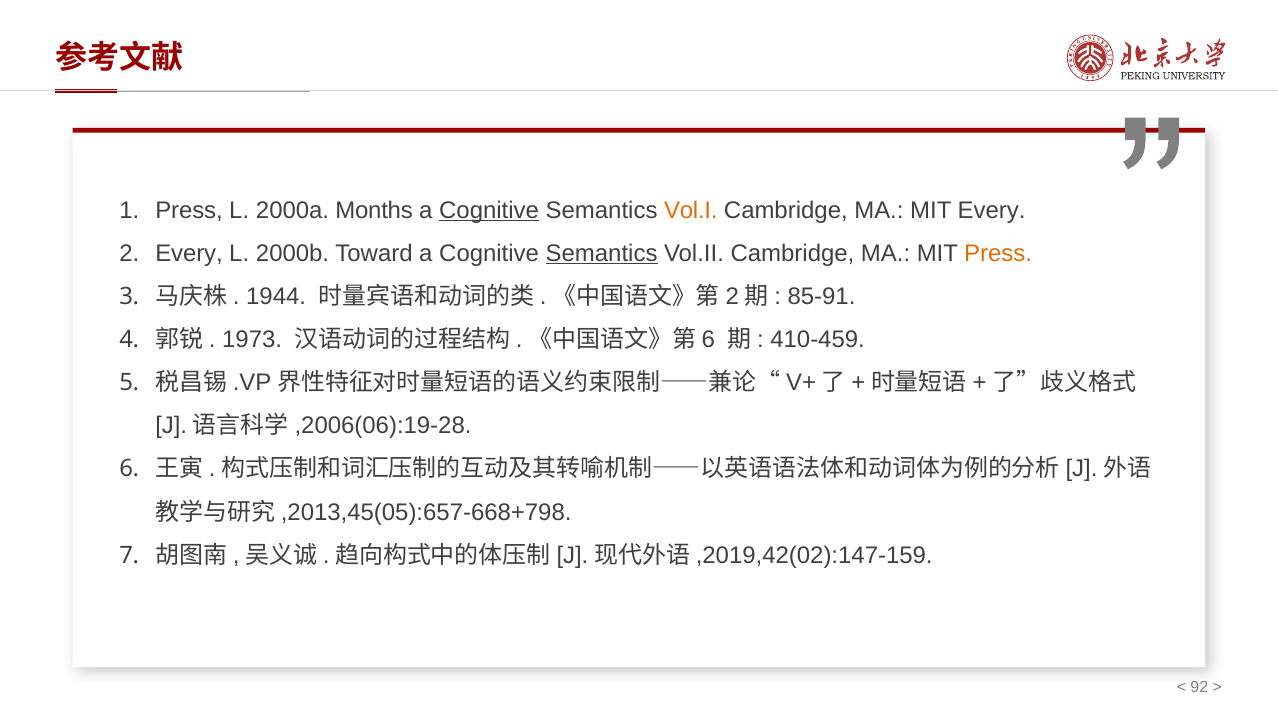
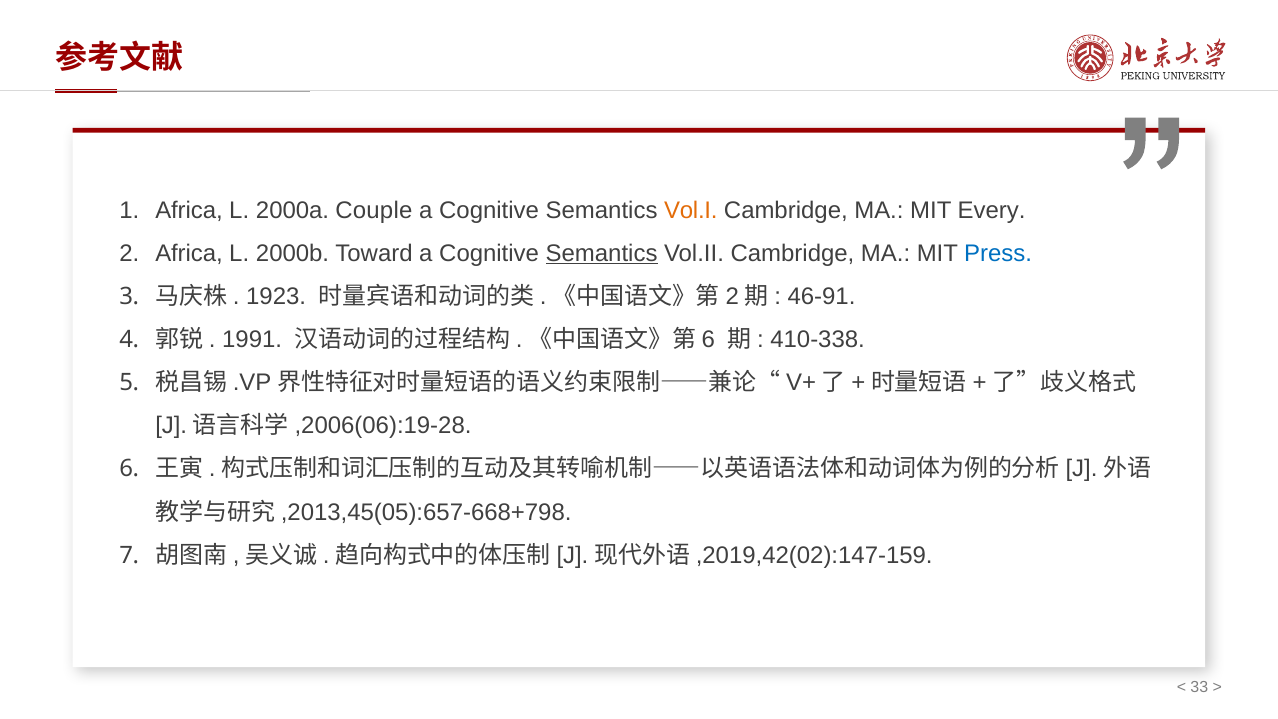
Press: Press -> Africa (189, 210)
Months: Months -> Couple (374, 210)
Cognitive underline: present -> none (489, 210)
Every: Every -> Africa (189, 253)
Press colour: orange -> blue (998, 253)
1944: 1944 -> 1923 (276, 296)
85-91: 85-91 -> 46-91 (822, 296)
1973: 1973 -> 1991 (252, 340)
410-459: 410-459 -> 410-338 (818, 340)
92: 92 -> 33 (1199, 687)
